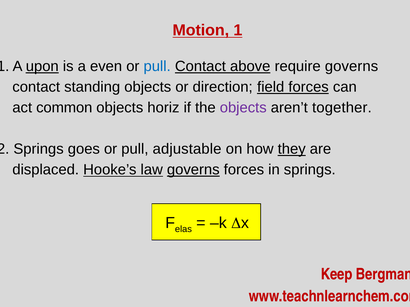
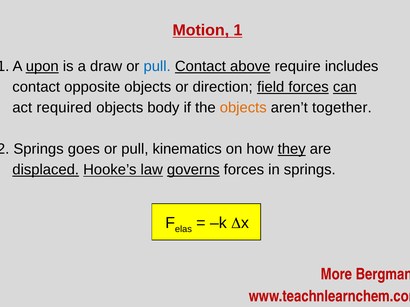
even: even -> draw (106, 67)
require governs: governs -> includes (352, 67)
standing: standing -> opposite (92, 87)
can underline: none -> present (345, 87)
common: common -> required (64, 108)
horiz: horiz -> body (163, 108)
objects colour: purple -> orange (243, 108)
adjustable: adjustable -> kinematics (187, 149)
displaced underline: none -> present (46, 170)
Keep: Keep -> More (337, 275)
